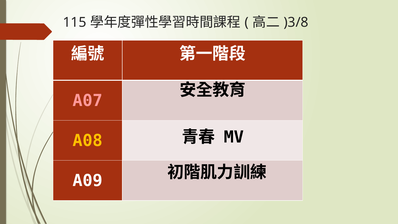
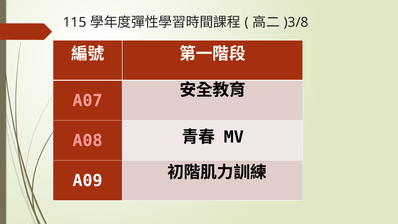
A08 colour: yellow -> pink (88, 141)
